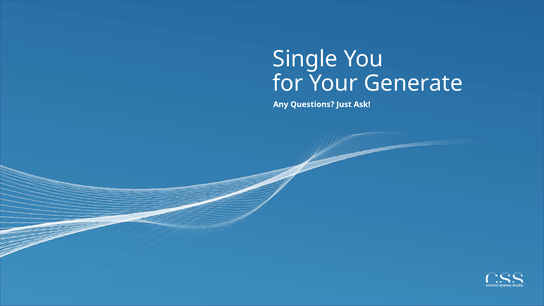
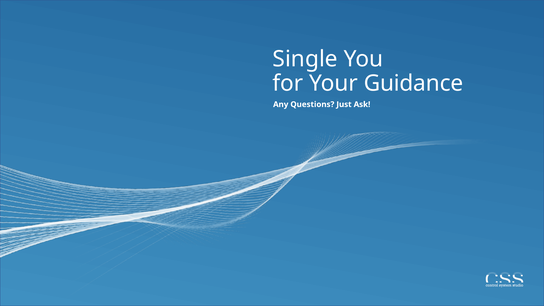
Generate: Generate -> Guidance (413, 83)
